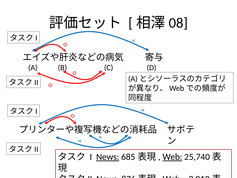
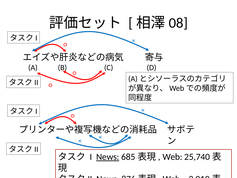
Web underline: present -> none (172, 157)
